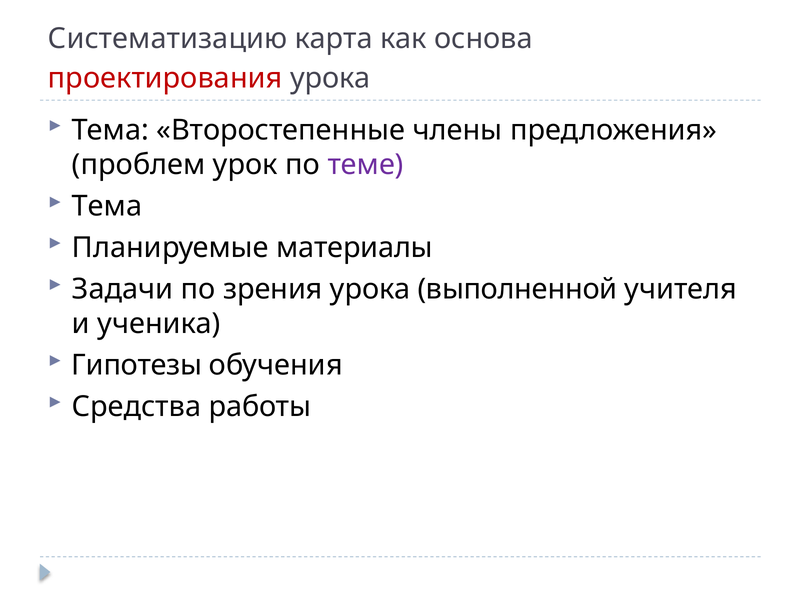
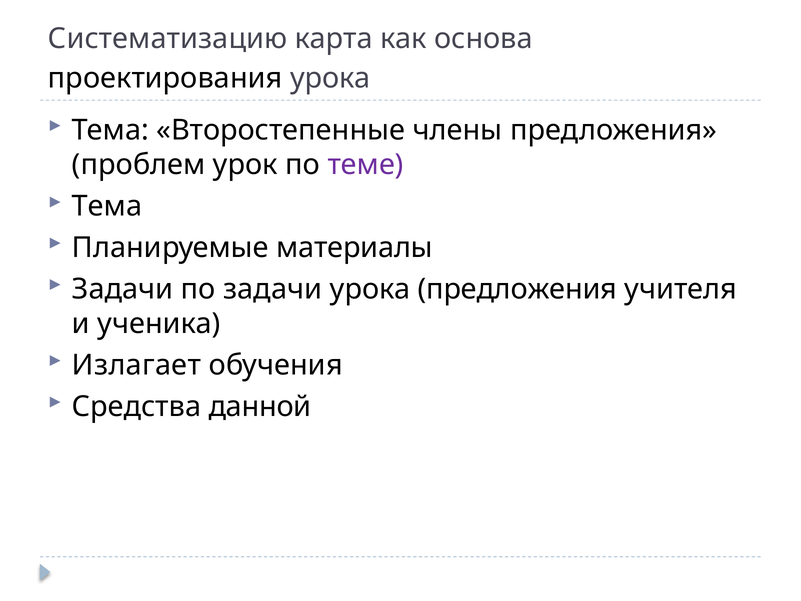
проектирования colour: red -> black (165, 78)
по зрения: зрения -> задачи (273, 289)
урока выполненной: выполненной -> предложения (517, 289)
Гипотезы: Гипотезы -> Излагает (137, 365)
работы: работы -> данной (260, 406)
